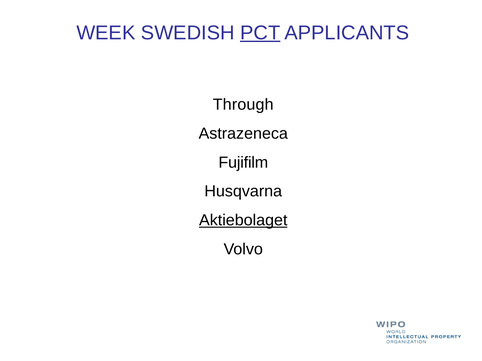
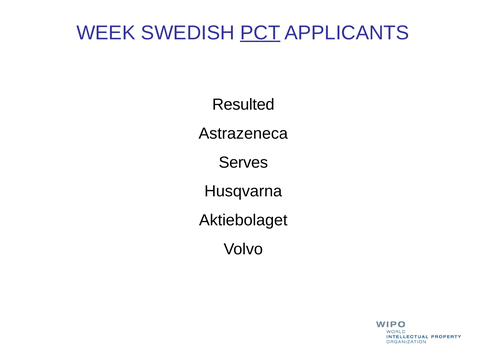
Through: Through -> Resulted (243, 105)
Fujifilm: Fujifilm -> Serves (243, 163)
Aktiebolaget underline: present -> none (243, 220)
